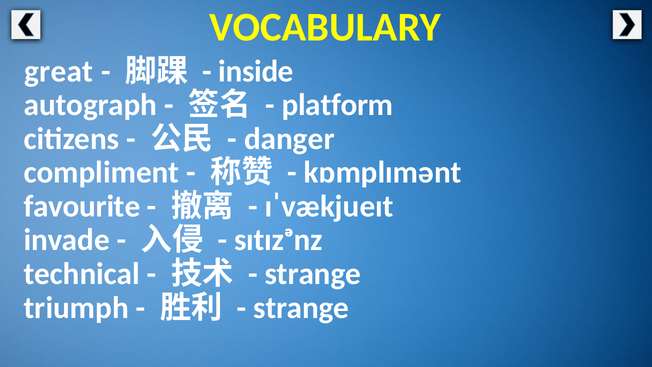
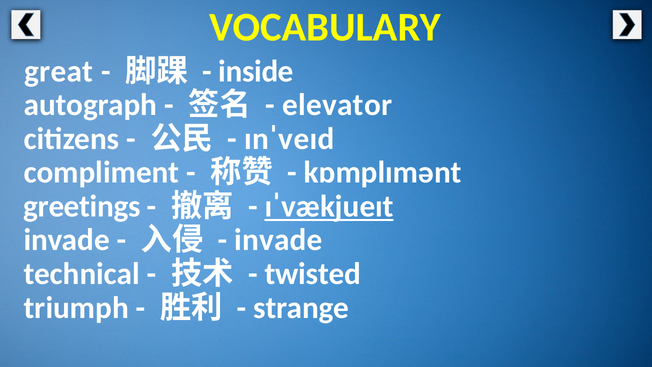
platform: platform -> elevator (337, 105)
danger: danger -> ɪnˈveɪd (289, 139)
favourite: favourite -> greetings (82, 206)
ɪˈvækjueɪt underline: none -> present (329, 206)
sɪtɪzᵊnz: sɪtɪzᵊnz -> invade (278, 240)
strange: strange -> twisted (313, 274)
